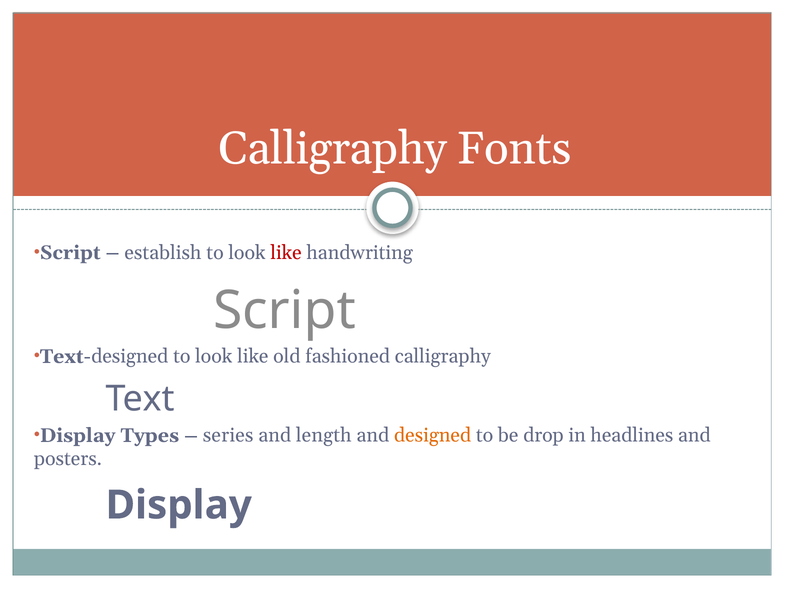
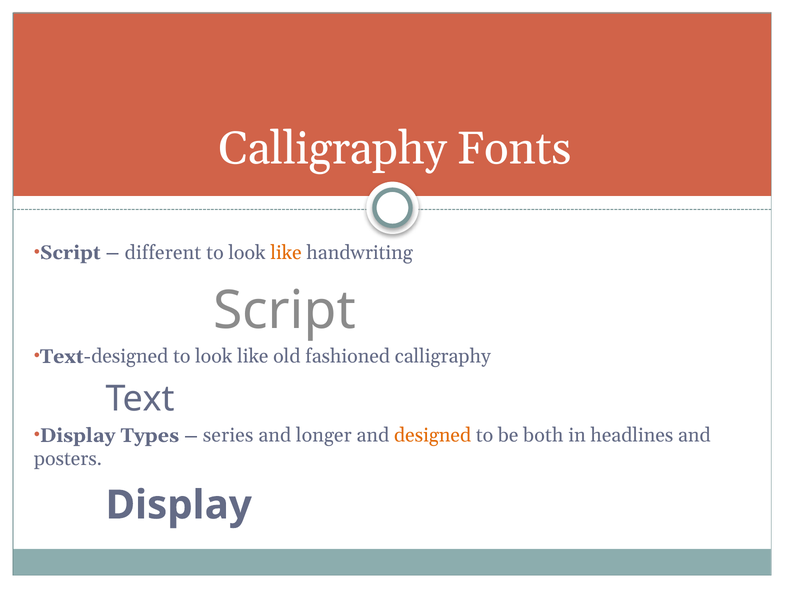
establish: establish -> different (163, 253)
like colour: red -> orange (286, 253)
length: length -> longer (324, 435)
drop: drop -> both (543, 435)
